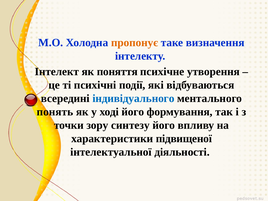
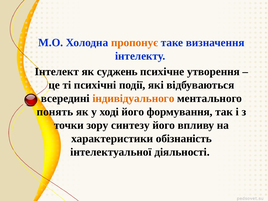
поняття: поняття -> суджень (117, 72)
індивідуального colour: blue -> orange (133, 98)
підвищеної: підвищеної -> обізнаність (184, 139)
